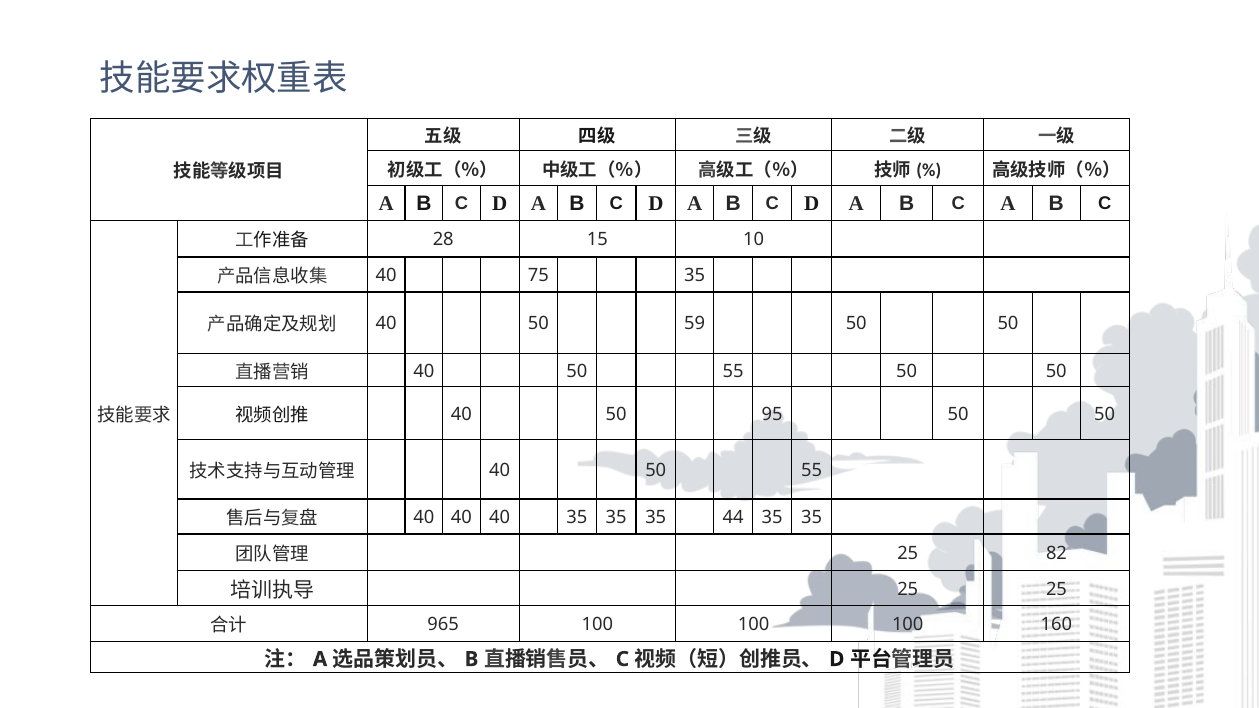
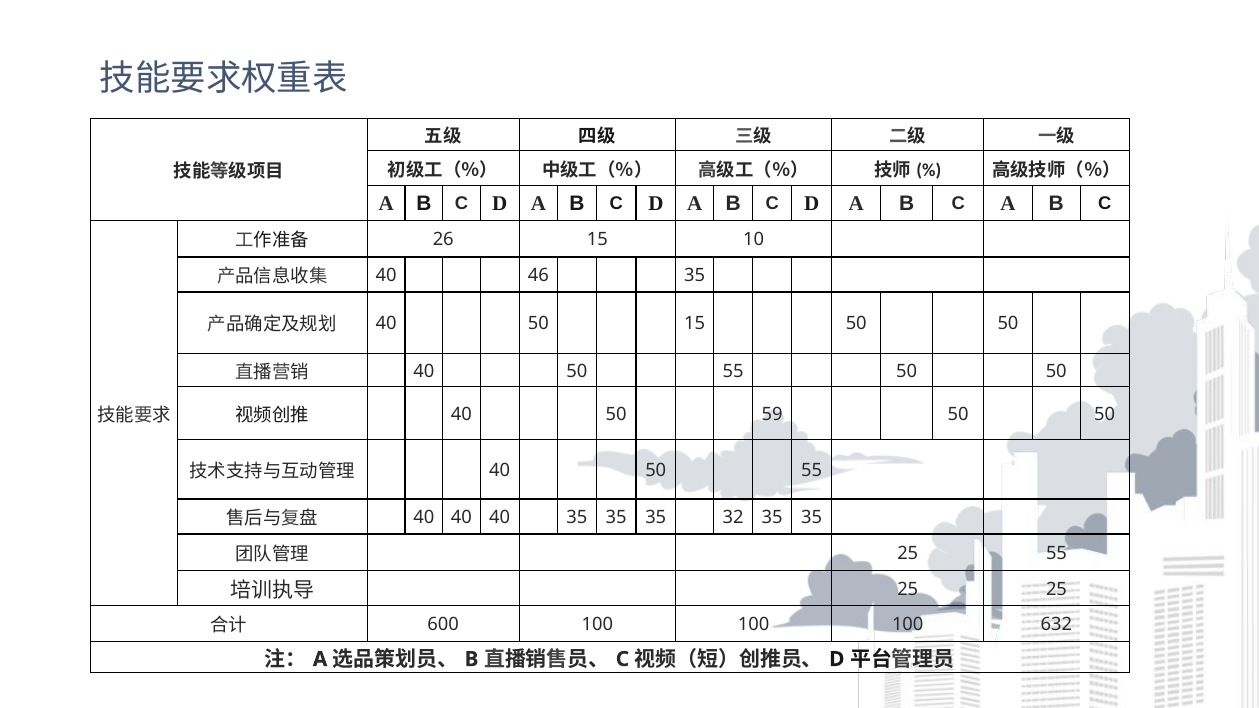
28: 28 -> 26 (443, 240)
75: 75 -> 46 (538, 276)
50 59: 59 -> 15 (695, 324)
95: 95 -> 59 (772, 414)
44: 44 -> 32 (733, 518)
25 82: 82 -> 55 (1056, 553)
965: 965 -> 600 (443, 625)
160: 160 -> 632 (1056, 625)
